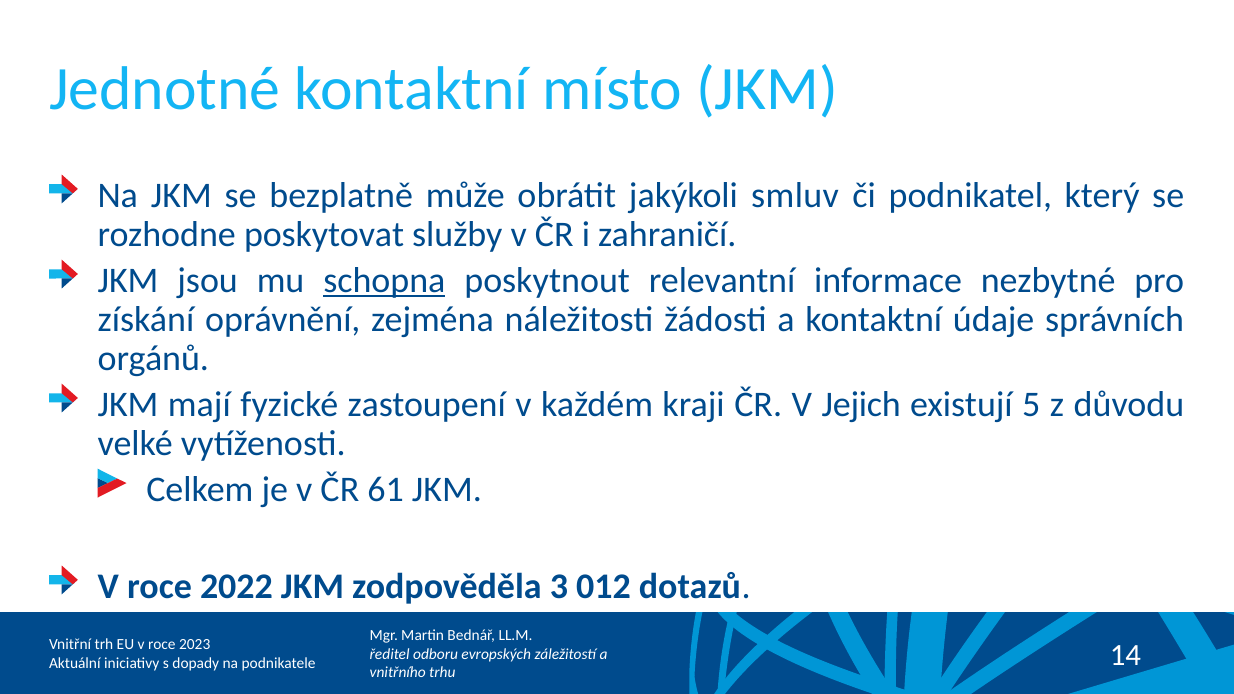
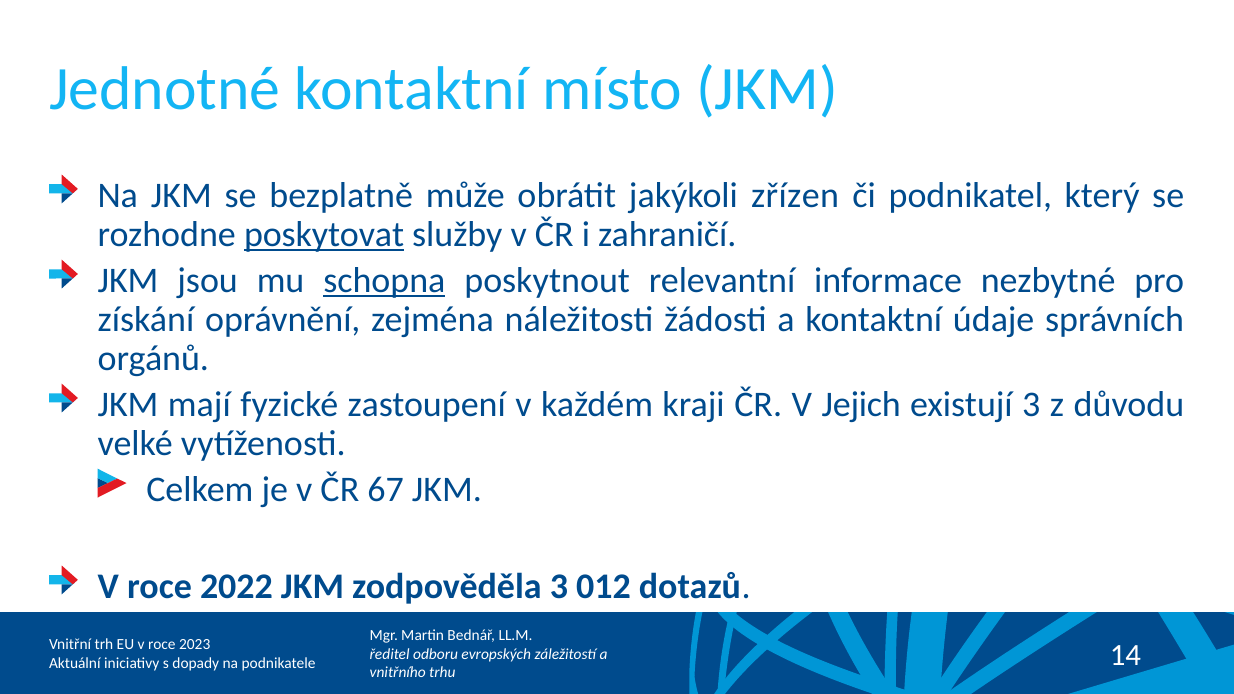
smluv: smluv -> zřízen (795, 196)
poskytovat underline: none -> present (324, 235)
existují 5: 5 -> 3 (1031, 405)
61: 61 -> 67 (386, 490)
